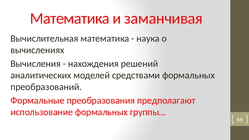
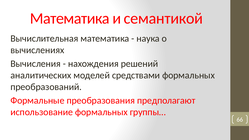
заманчивая: заманчивая -> семантикой (163, 18)
